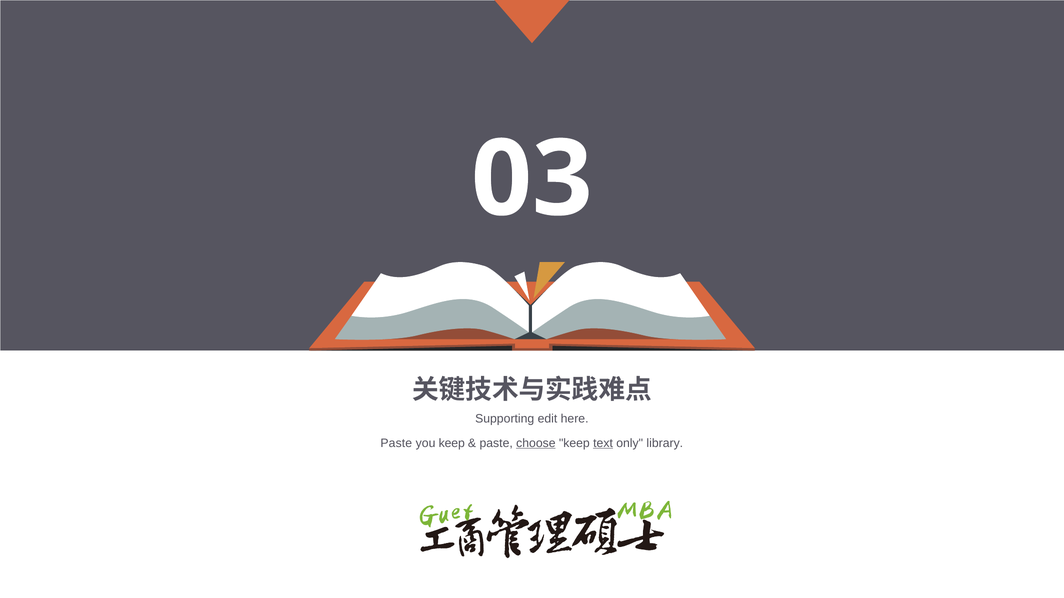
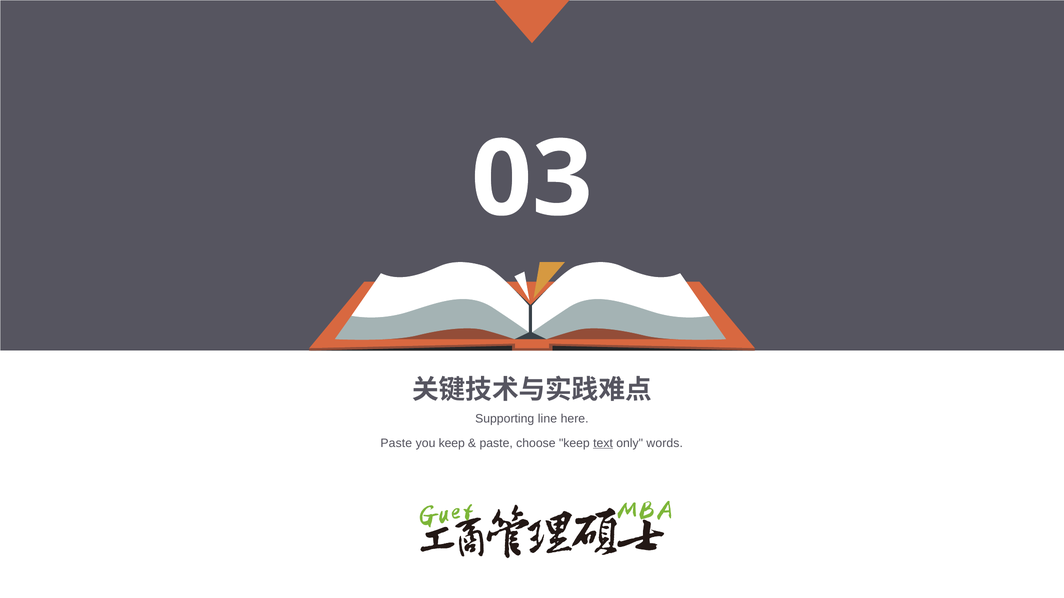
edit: edit -> line (547, 419)
choose underline: present -> none (536, 443)
library: library -> words (665, 443)
